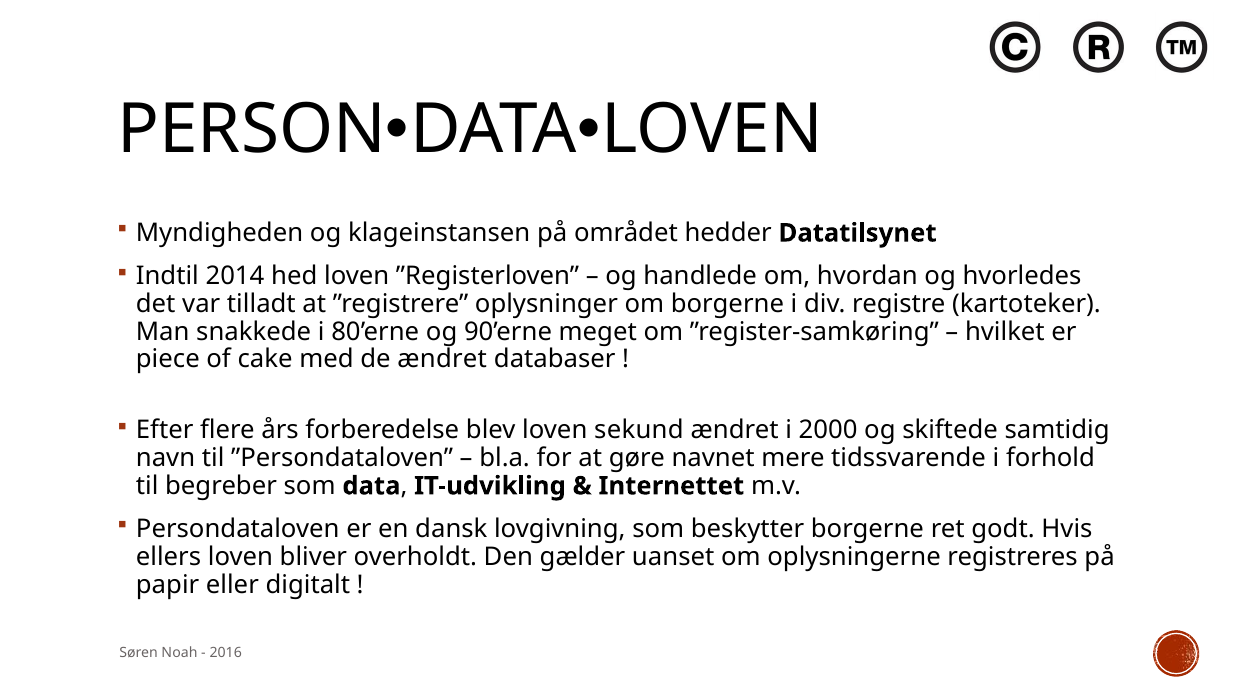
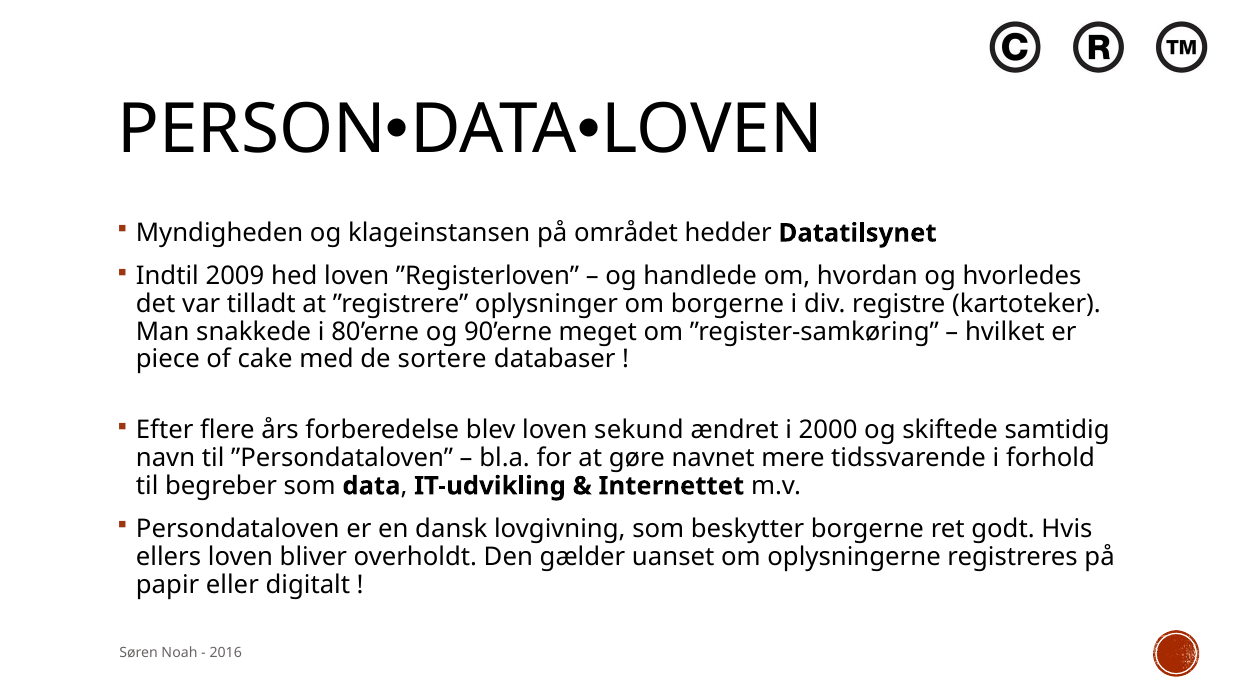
2014: 2014 -> 2009 (235, 276)
de ændret: ændret -> sortere (442, 359)
